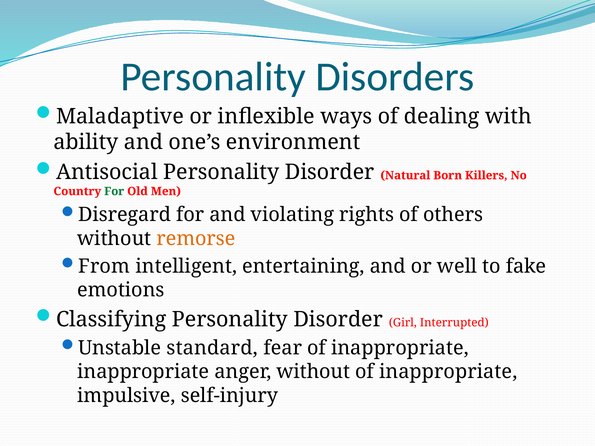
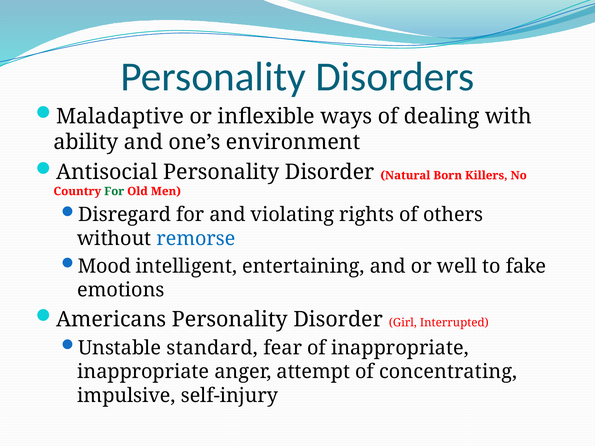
remorse colour: orange -> blue (196, 239)
From: From -> Mood (104, 266)
Classifying: Classifying -> Americans (111, 319)
anger without: without -> attempt (313, 372)
inappropriate: inappropriate -> concentrating (448, 372)
